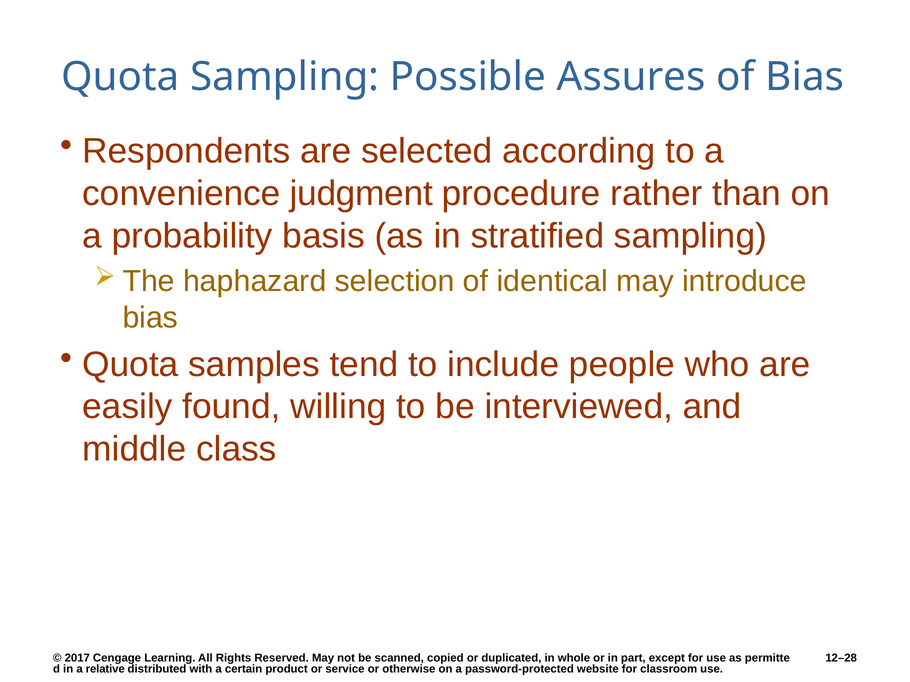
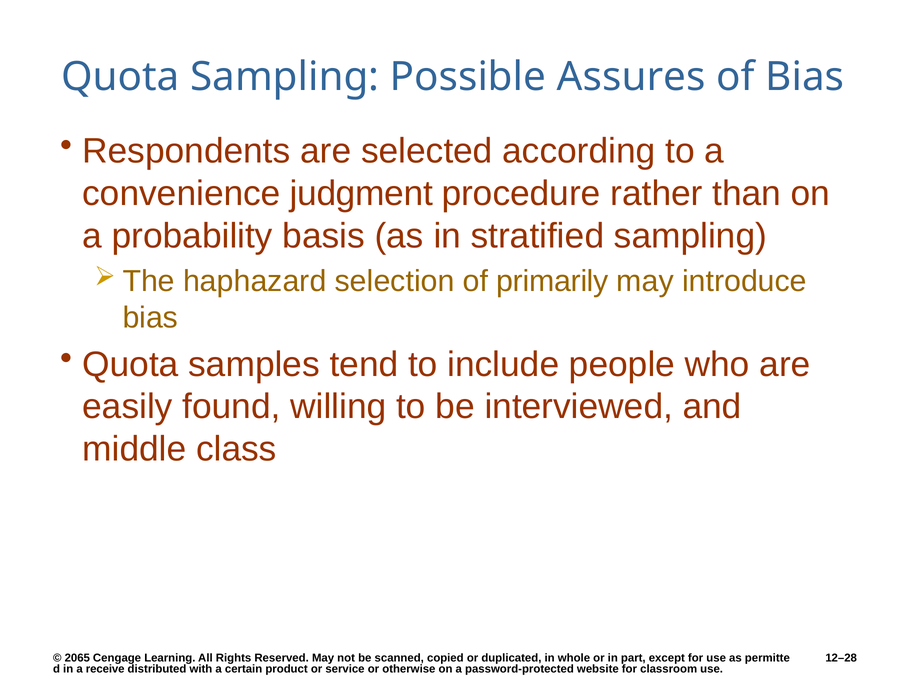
identical: identical -> primarily (552, 281)
2017: 2017 -> 2065 (77, 658)
relative: relative -> receive (105, 670)
